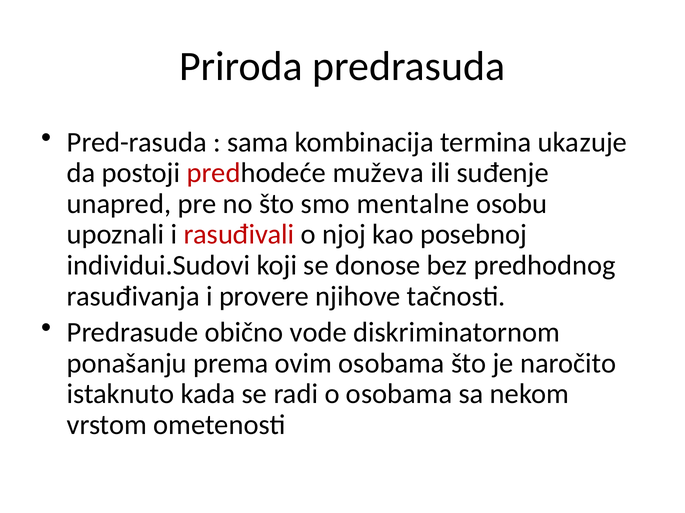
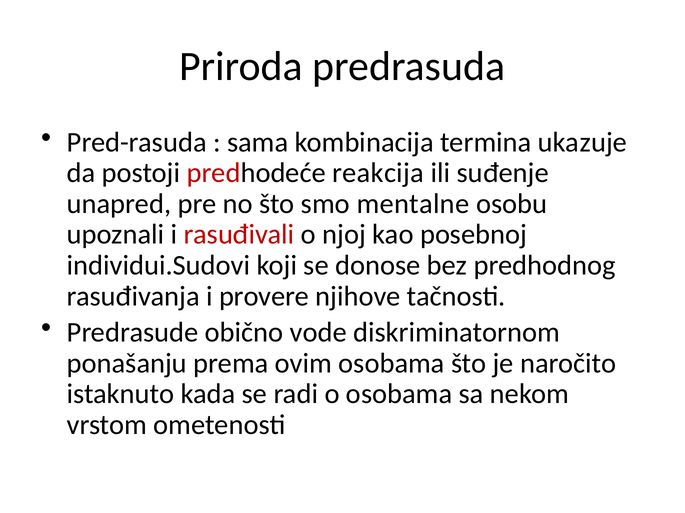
muževa: muževa -> reakcija (378, 173)
